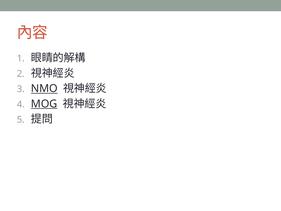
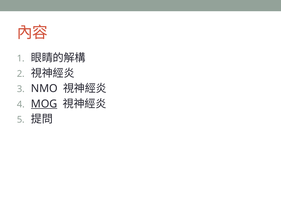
NMO underline: present -> none (44, 88)
